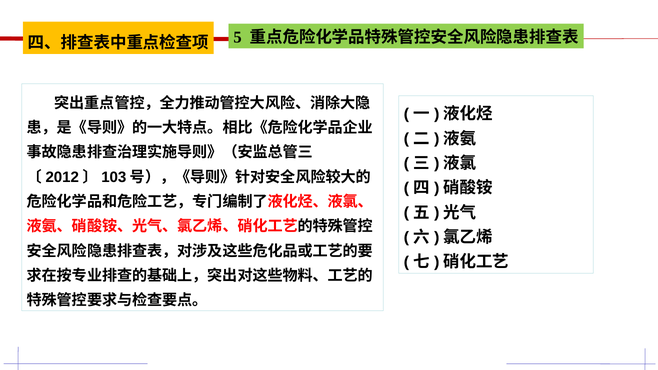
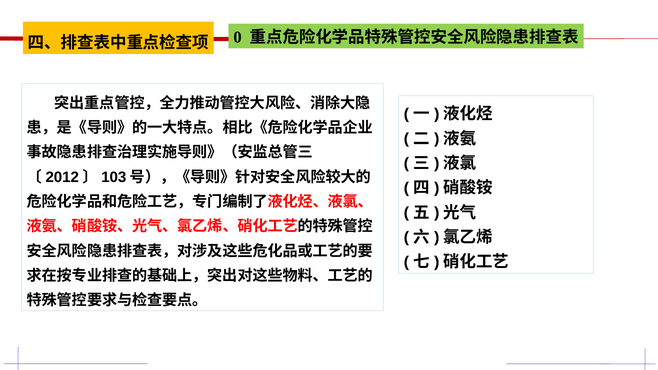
5: 5 -> 0 (238, 37)
